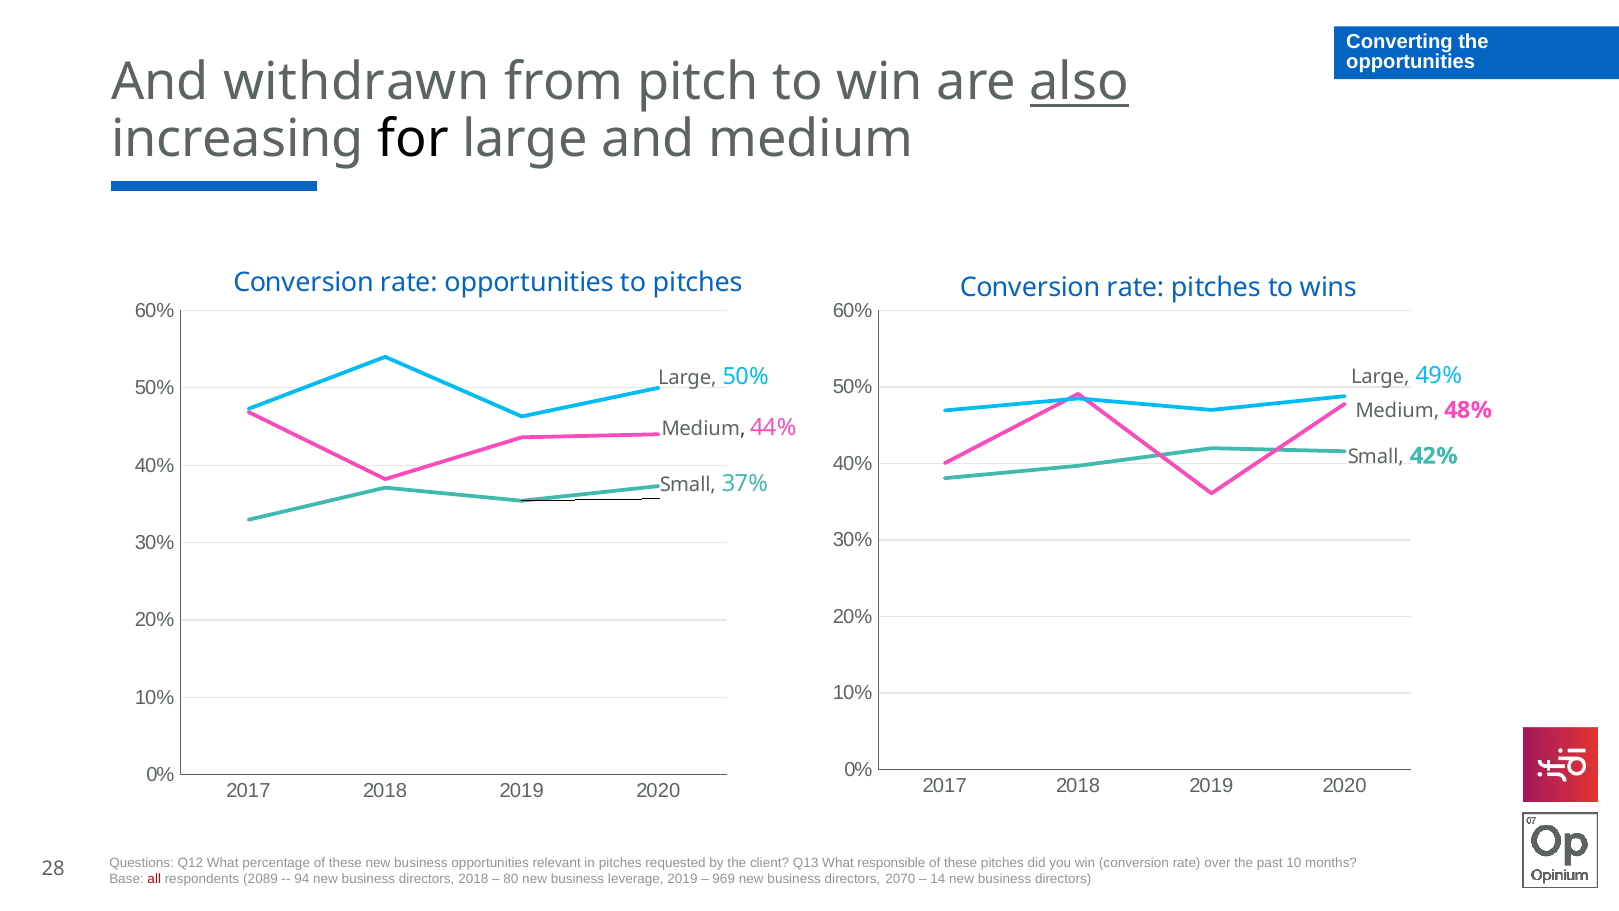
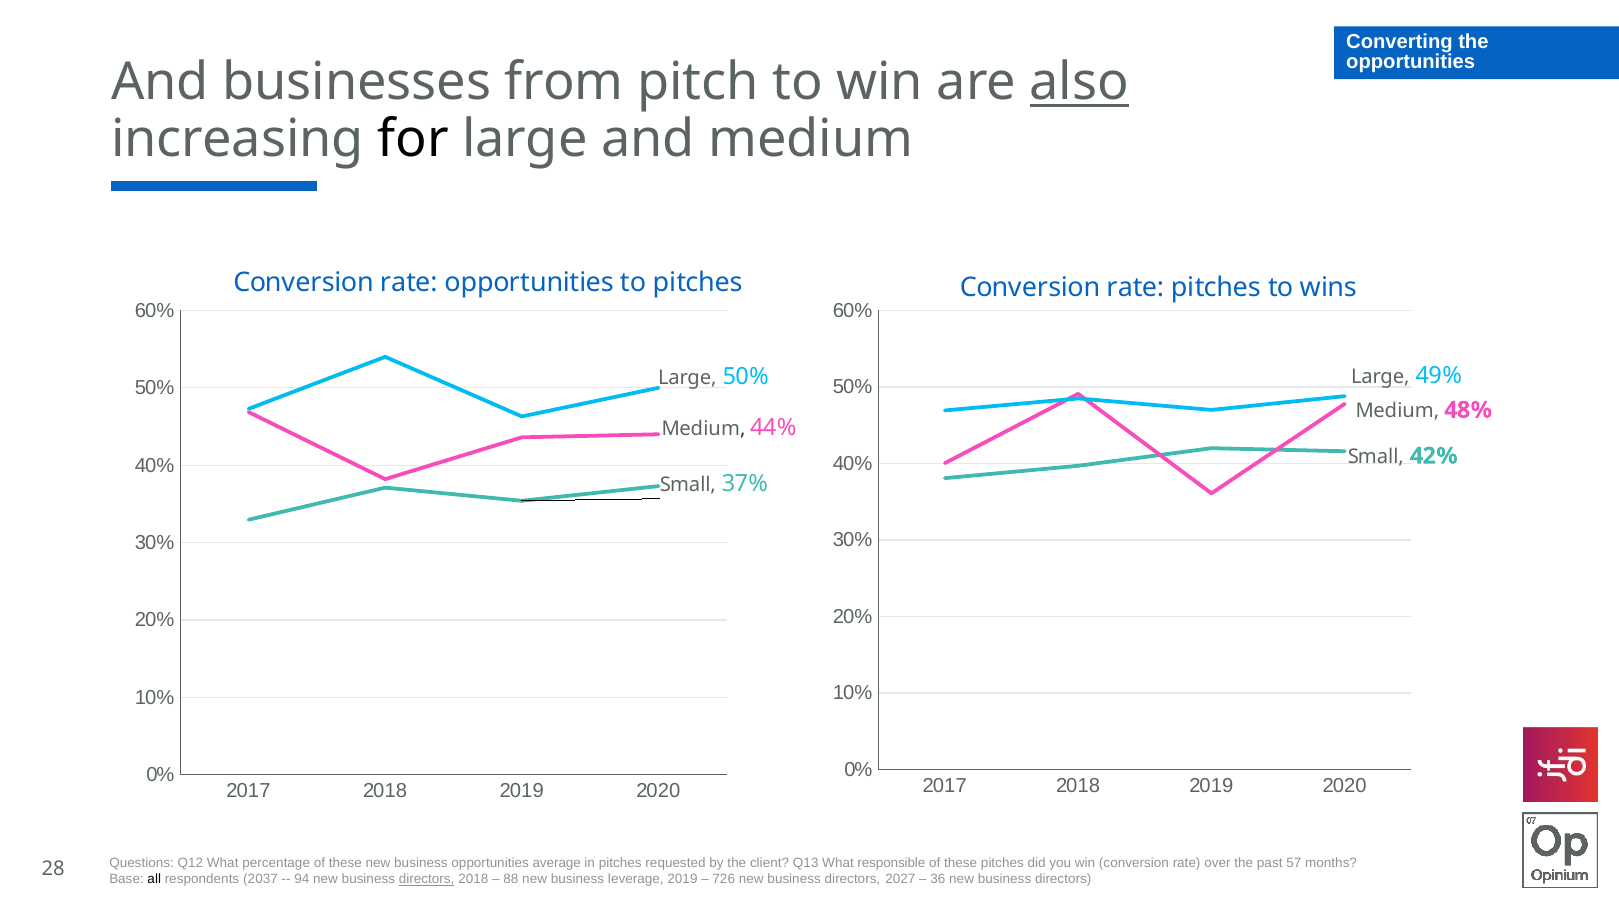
withdrawn: withdrawn -> businesses (357, 83)
relevant: relevant -> average (557, 863)
10: 10 -> 57 (1294, 863)
all colour: red -> black (154, 879)
2089: 2089 -> 2037 (261, 879)
directors underline: none -> present (427, 879)
80: 80 -> 88 (511, 879)
969: 969 -> 726 (724, 879)
2070: 2070 -> 2027 (900, 879)
14: 14 -> 36 (938, 879)
